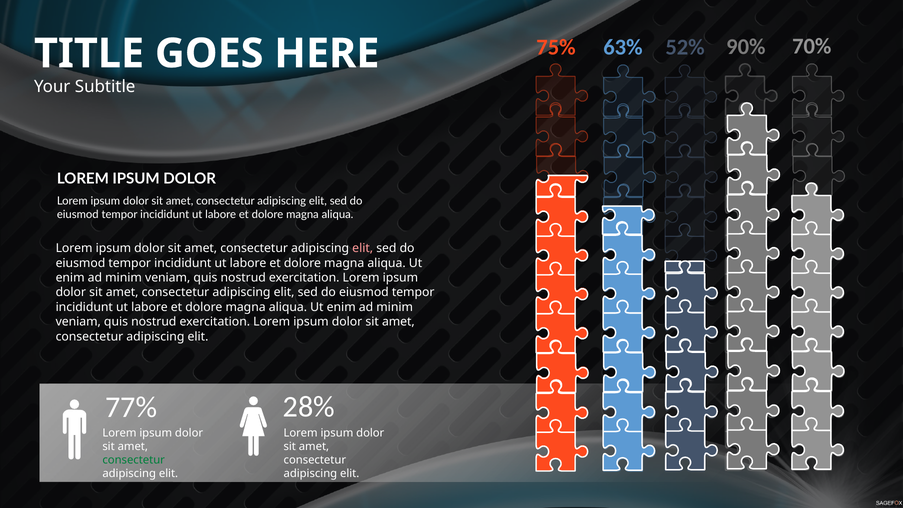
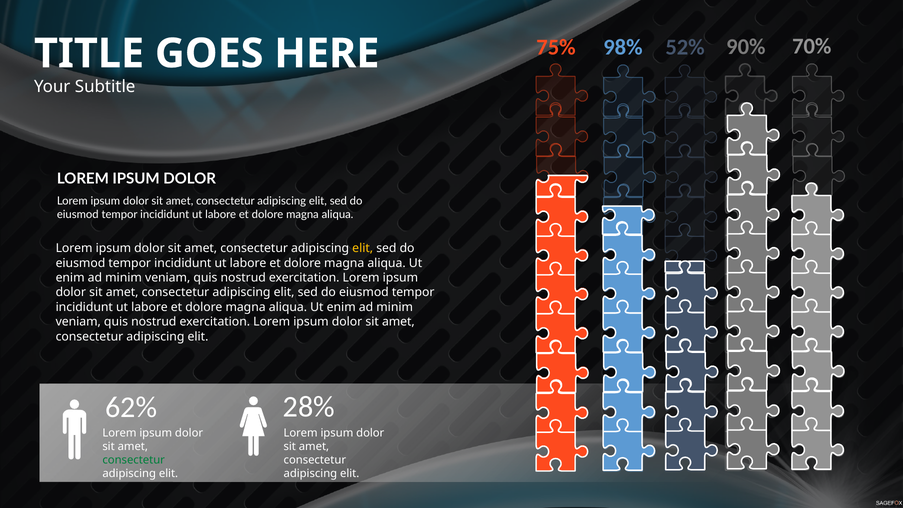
63%: 63% -> 98% (623, 47)
elit colour: pink -> yellow (363, 248)
77%: 77% -> 62% (131, 407)
